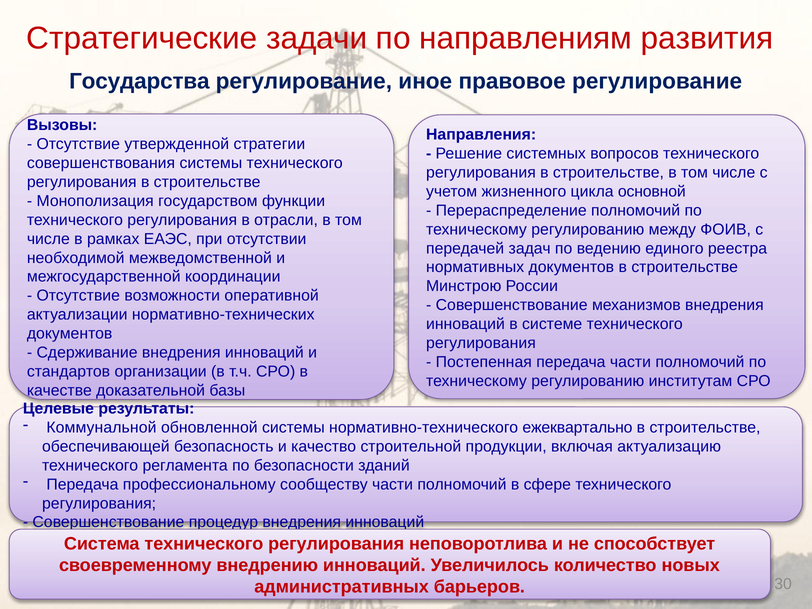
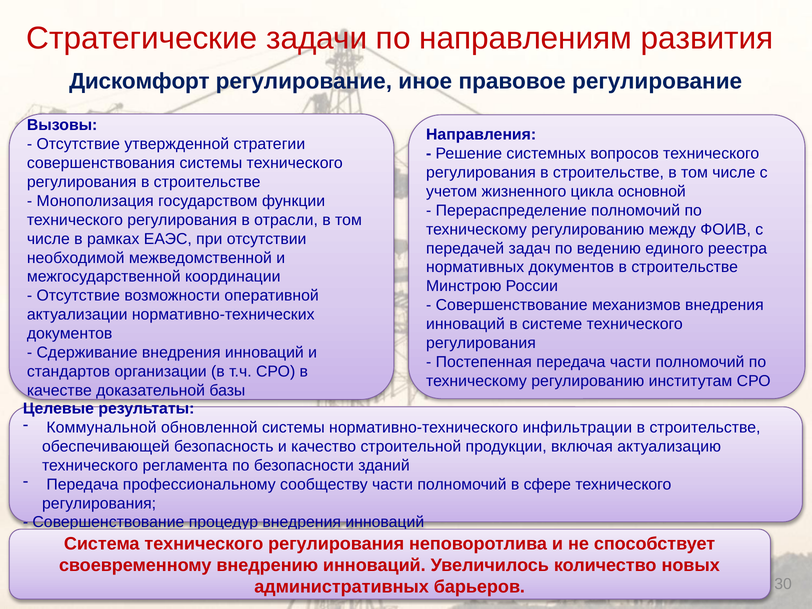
Государства: Государства -> Дискомфорт (139, 81)
ежеквартально: ежеквартально -> инфильтрации (577, 427)
